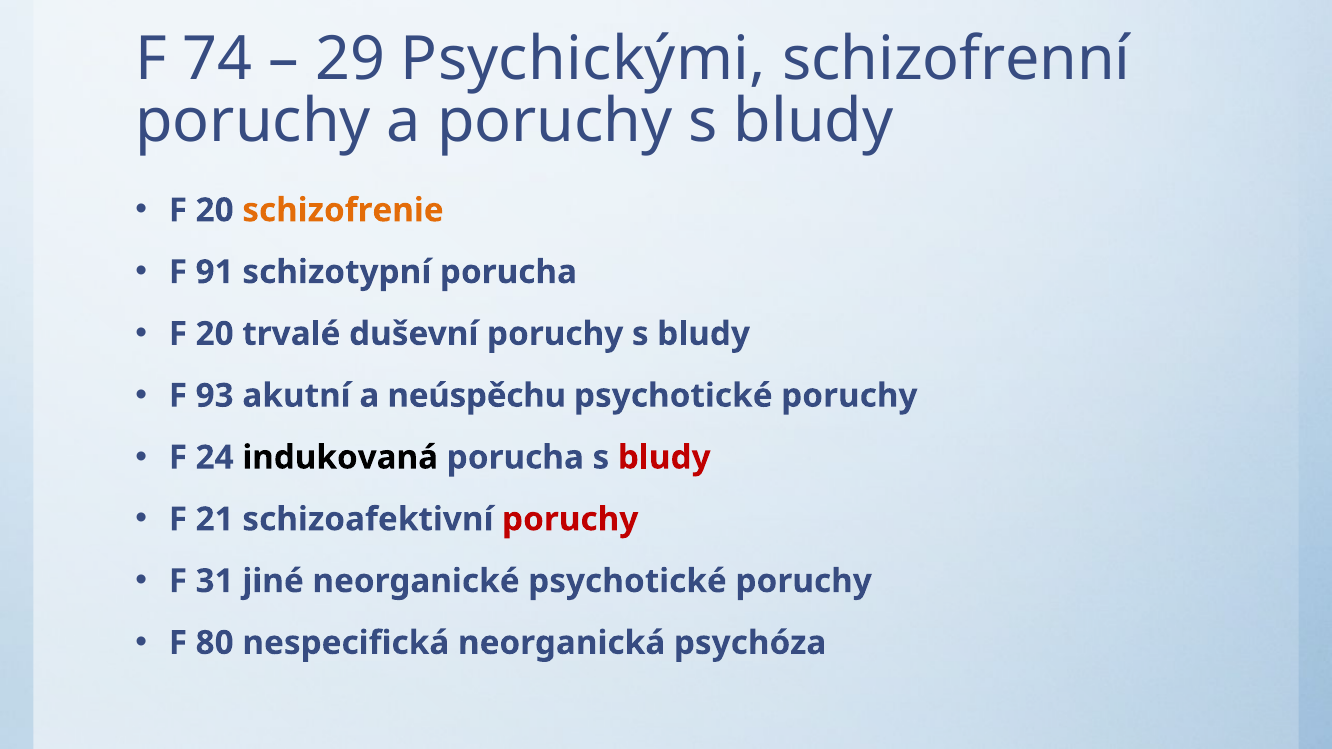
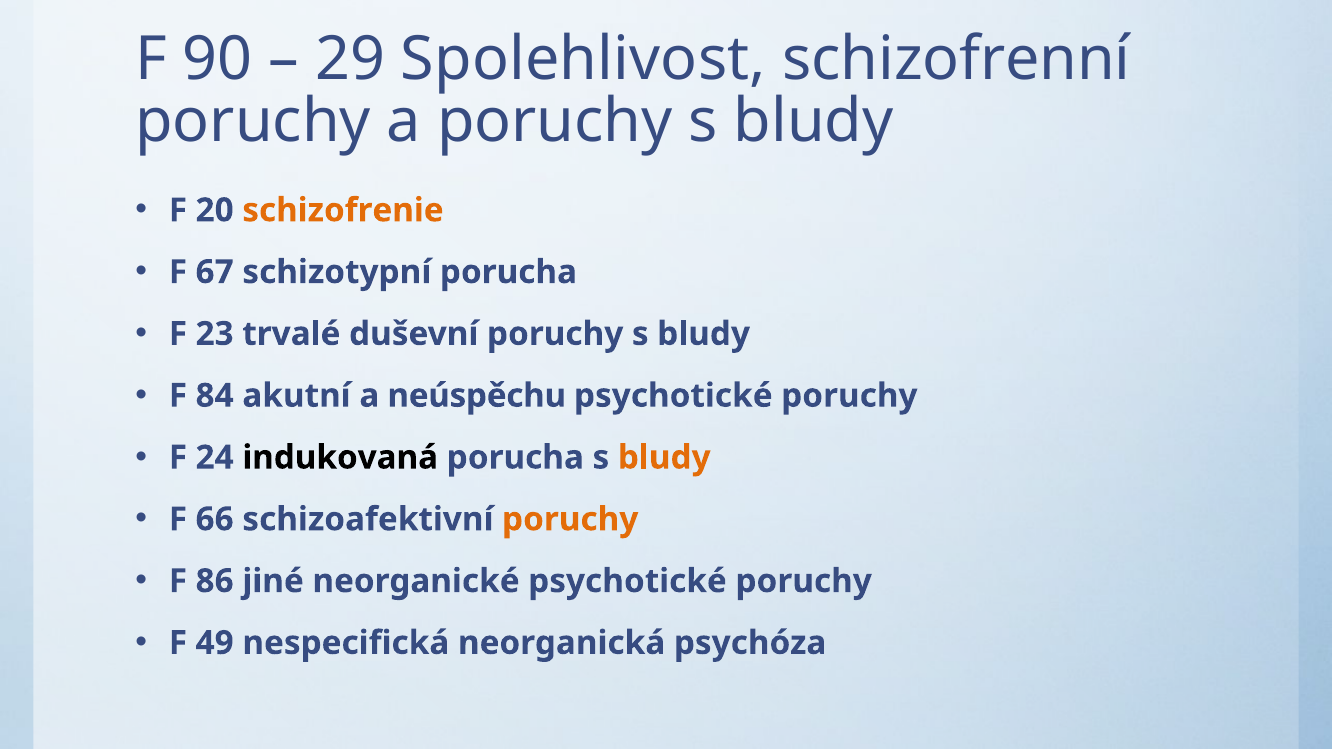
74: 74 -> 90 (218, 59)
Psychickými: Psychickými -> Spolehlivost (583, 59)
91: 91 -> 67 (215, 272)
20: 20 -> 23 (215, 334)
93: 93 -> 84 (215, 396)
bludy colour: red -> orange (664, 458)
21: 21 -> 66 (215, 520)
poruchy colour: red -> orange (570, 520)
31: 31 -> 86 (215, 581)
80: 80 -> 49 (215, 643)
